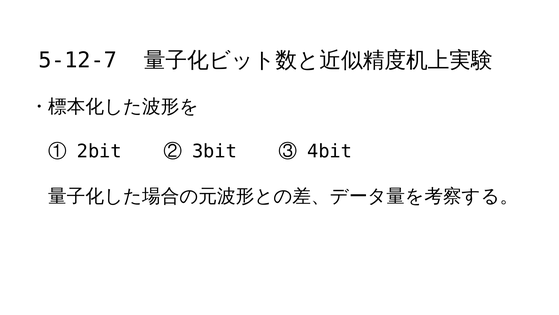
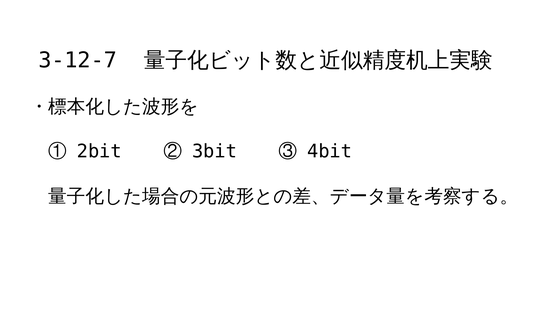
5-12-7: 5-12-7 -> 3-12-7 (78, 60)
